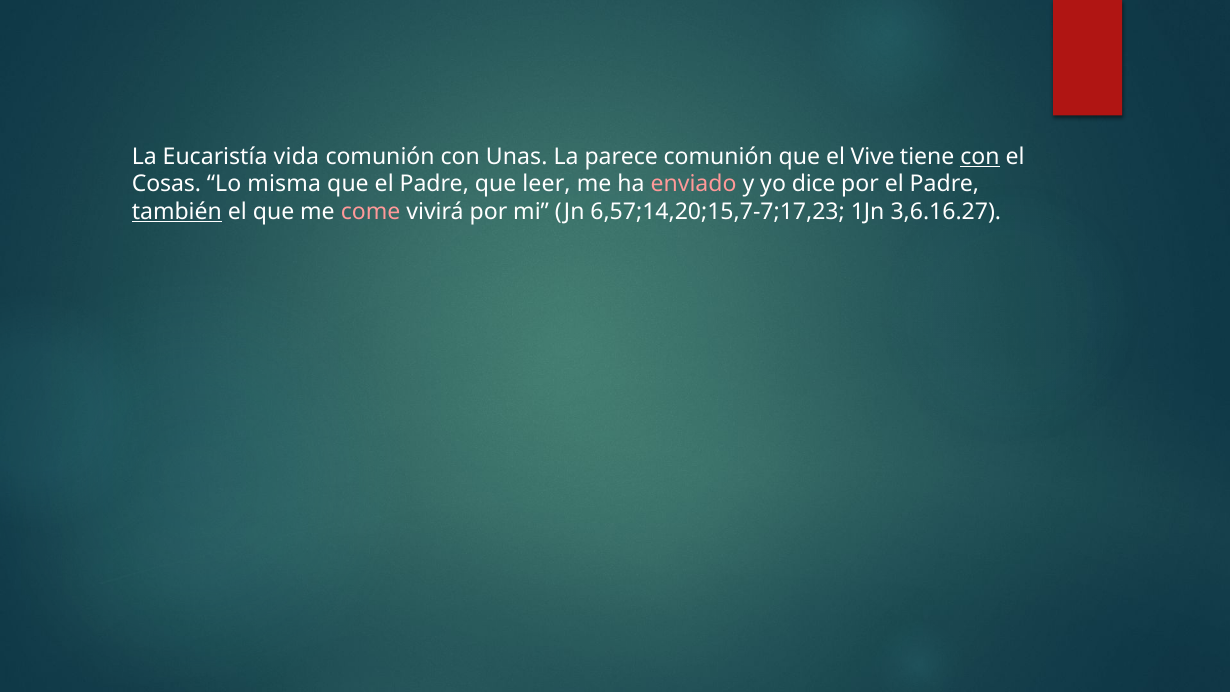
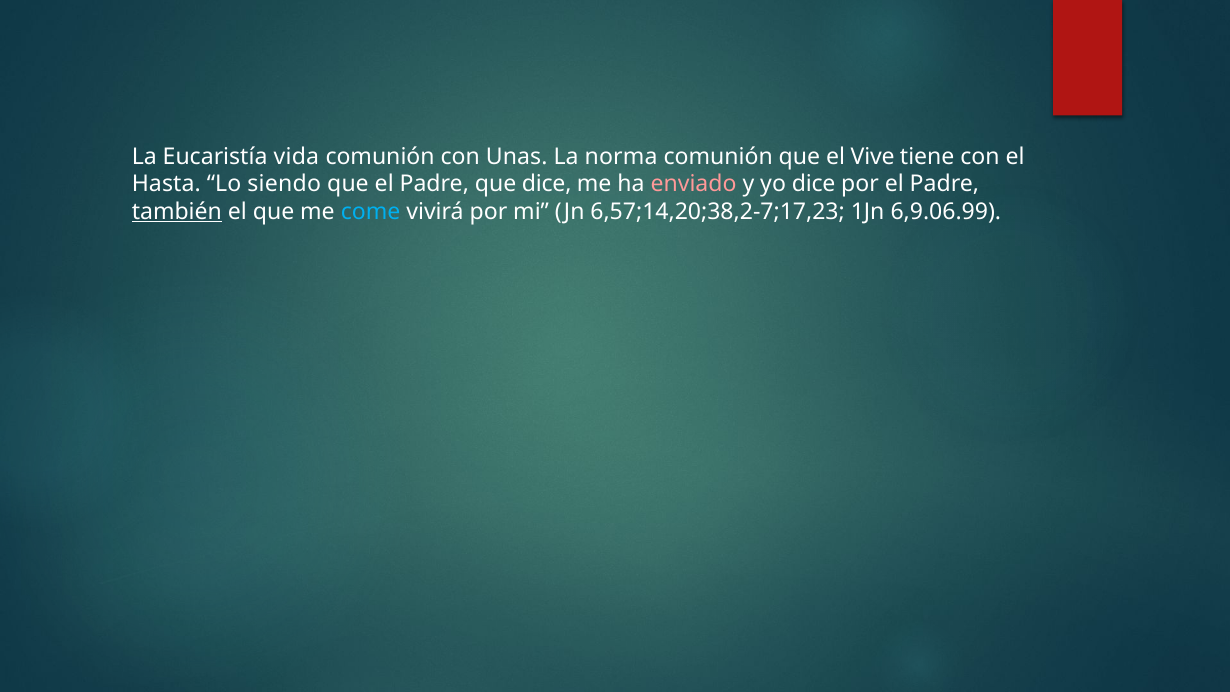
parece: parece -> norma (621, 156)
con underline: present -> none (980, 156)
Cosas: Cosas -> Hasta (166, 184)
misma: misma -> siendo (284, 184)
que leer: leer -> dice (547, 184)
come colour: pink -> light blue (371, 212)
6,57;14,20;15,7-7;17,23: 6,57;14,20;15,7-7;17,23 -> 6,57;14,20;38,2-7;17,23 (718, 212)
3,6.16.27: 3,6.16.27 -> 6,9.06.99 (946, 212)
